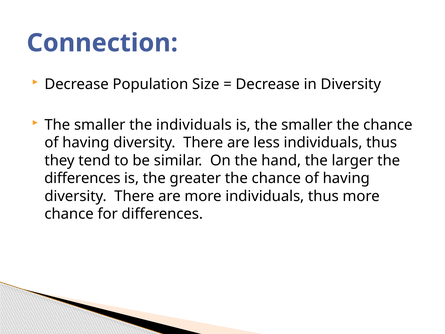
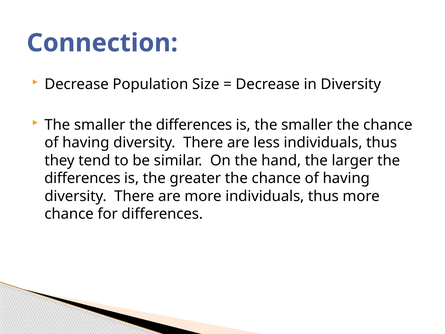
smaller the individuals: individuals -> differences (194, 125)
